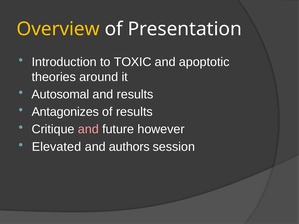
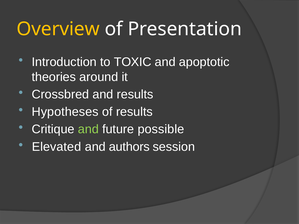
Autosomal: Autosomal -> Crossbred (60, 95)
Antagonizes: Antagonizes -> Hypotheses (65, 112)
and colour: pink -> light green (88, 129)
however: however -> possible (161, 129)
